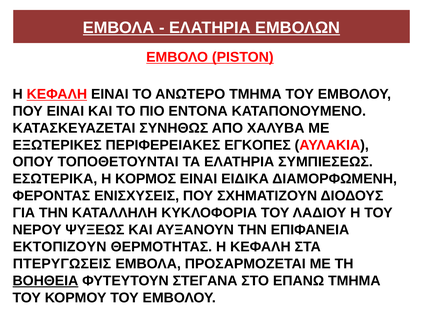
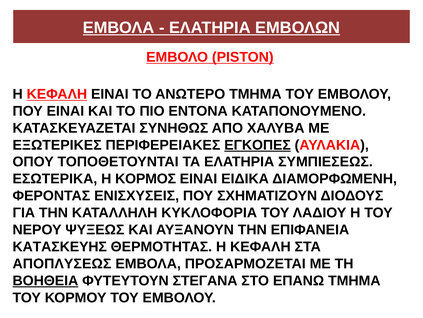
ΕΓΚΟΠΕΣ underline: none -> present (258, 145)
ΕΚΤΟΠΙΖΟΥΝ: ΕΚΤΟΠΙΖΟΥΝ -> ΚΑΤΑΣΚΕΥΗΣ (60, 246)
ΠΤΕΡΥΓΩΣΕΙΣ: ΠΤΕΡΥΓΩΣΕΙΣ -> ΑΠΟΠΛΥΣΕΩΣ (62, 263)
